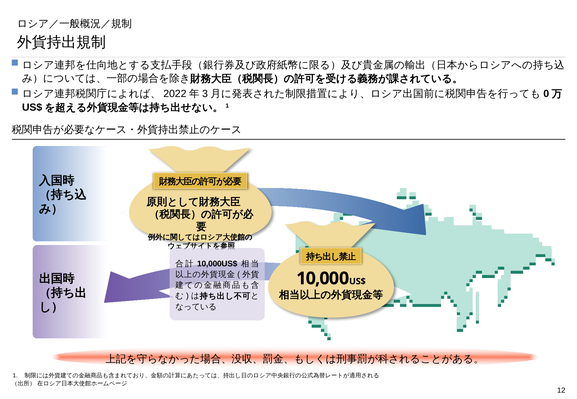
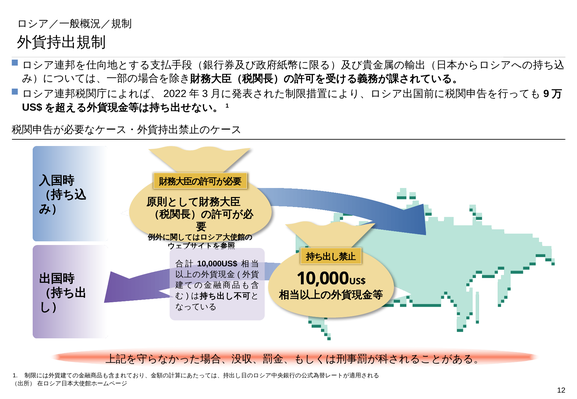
0: 0 -> 9 (546, 94)
